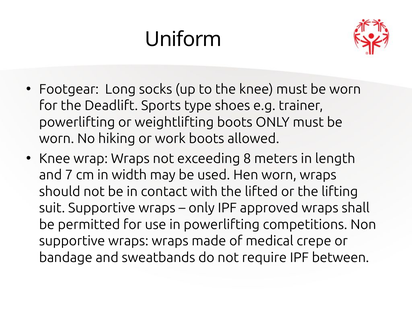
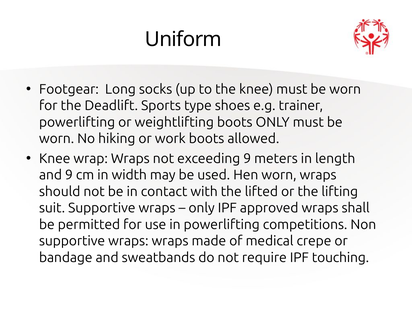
exceeding 8: 8 -> 9 (247, 159)
and 7: 7 -> 9 (69, 175)
between: between -> touching (340, 258)
